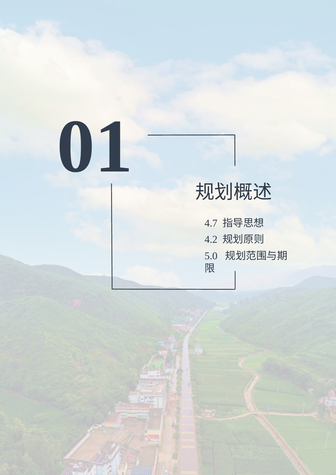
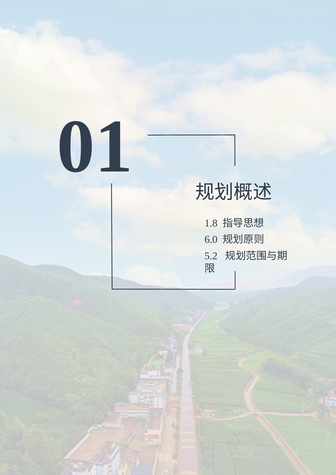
4.7: 4.7 -> 1.8 (211, 223)
4.2: 4.2 -> 6.0 (211, 240)
5.0: 5.0 -> 5.2 (211, 256)
